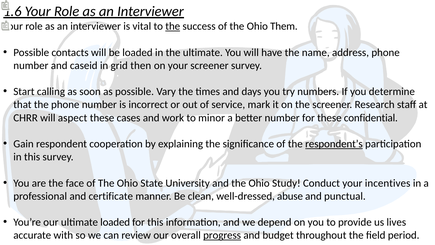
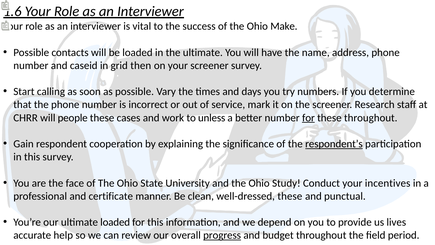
the underline: present -> none (173, 26)
Them: Them -> Make (284, 26)
aspect: aspect -> people (73, 118)
minor: minor -> unless (212, 118)
for underline: none -> present (308, 118)
these confidential: confidential -> throughout (371, 118)
well-dressed abuse: abuse -> these (290, 196)
with: with -> help (63, 235)
